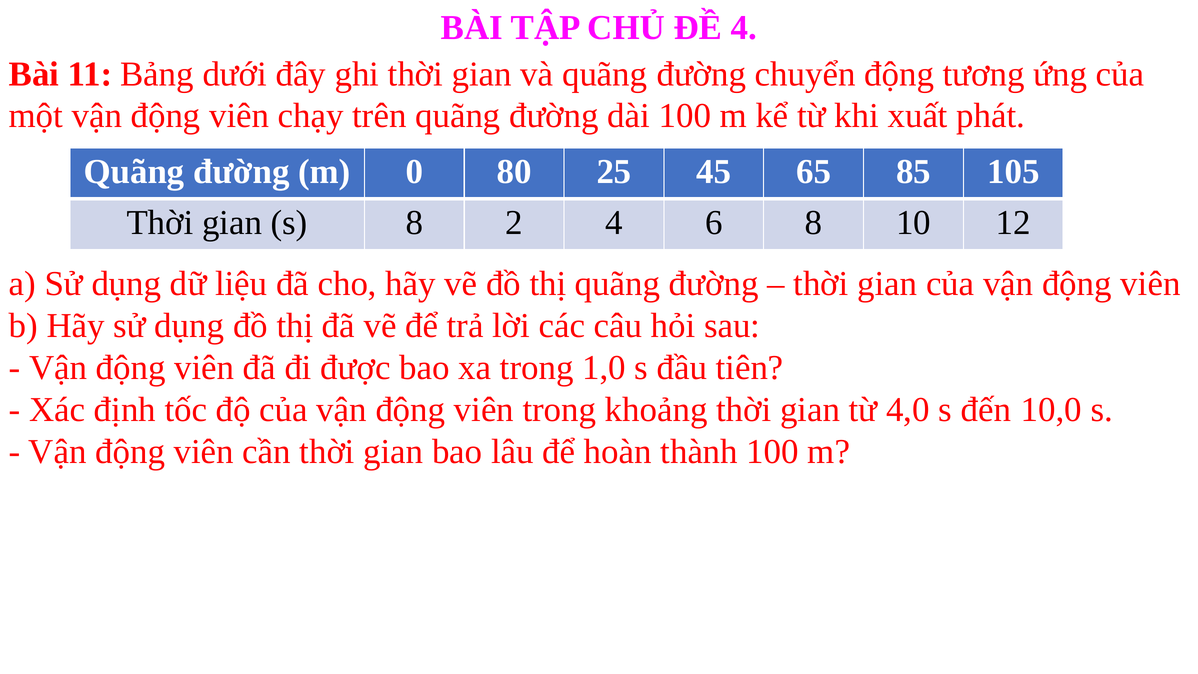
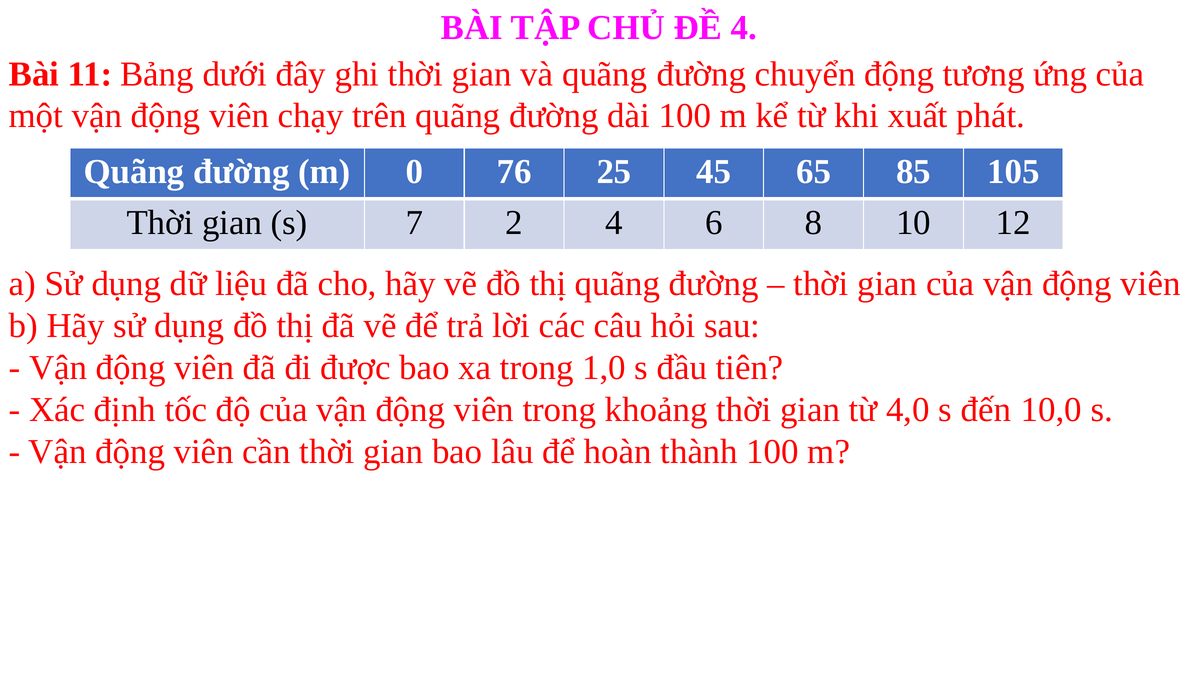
80: 80 -> 76 (514, 172)
s 8: 8 -> 7 (414, 223)
